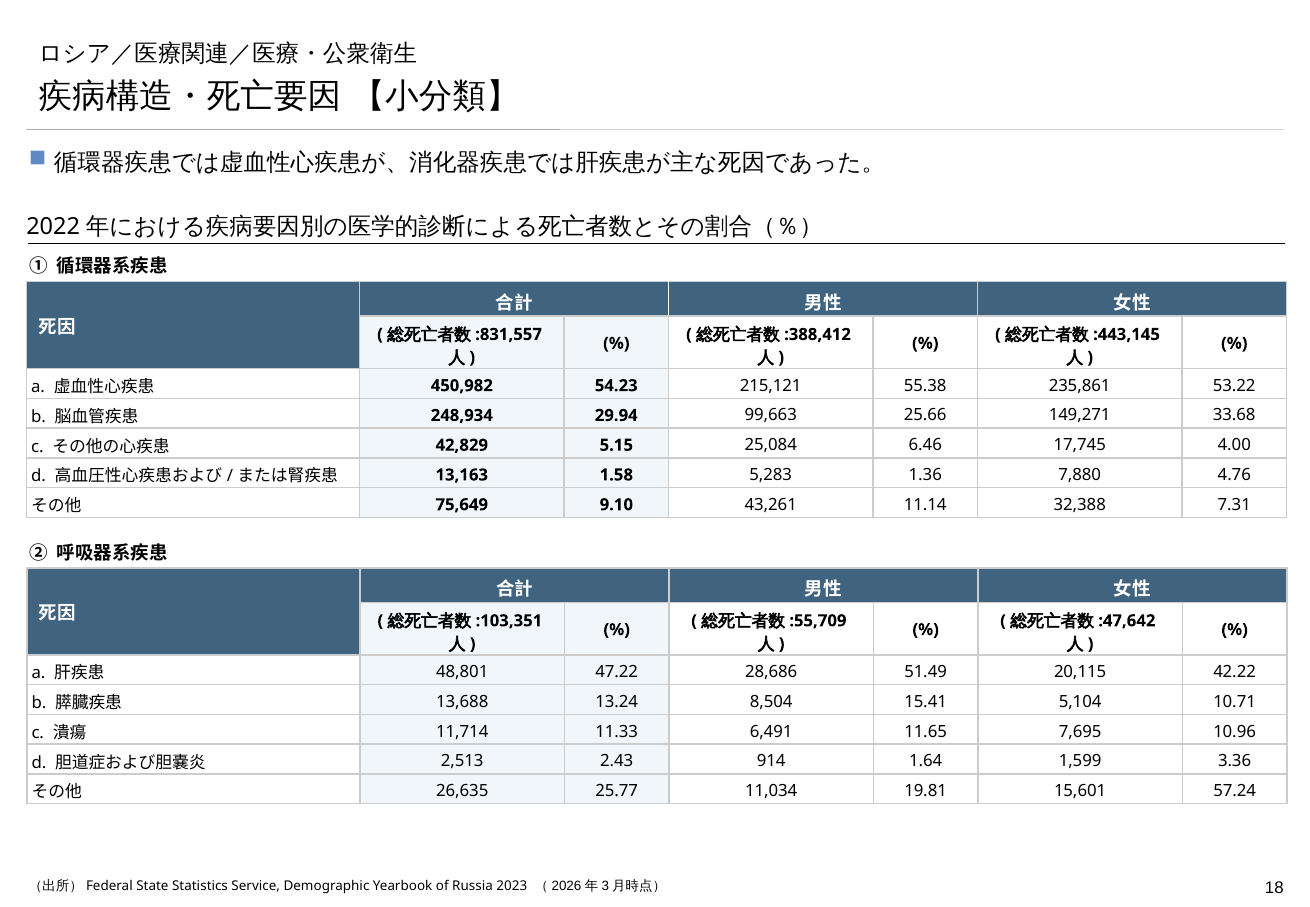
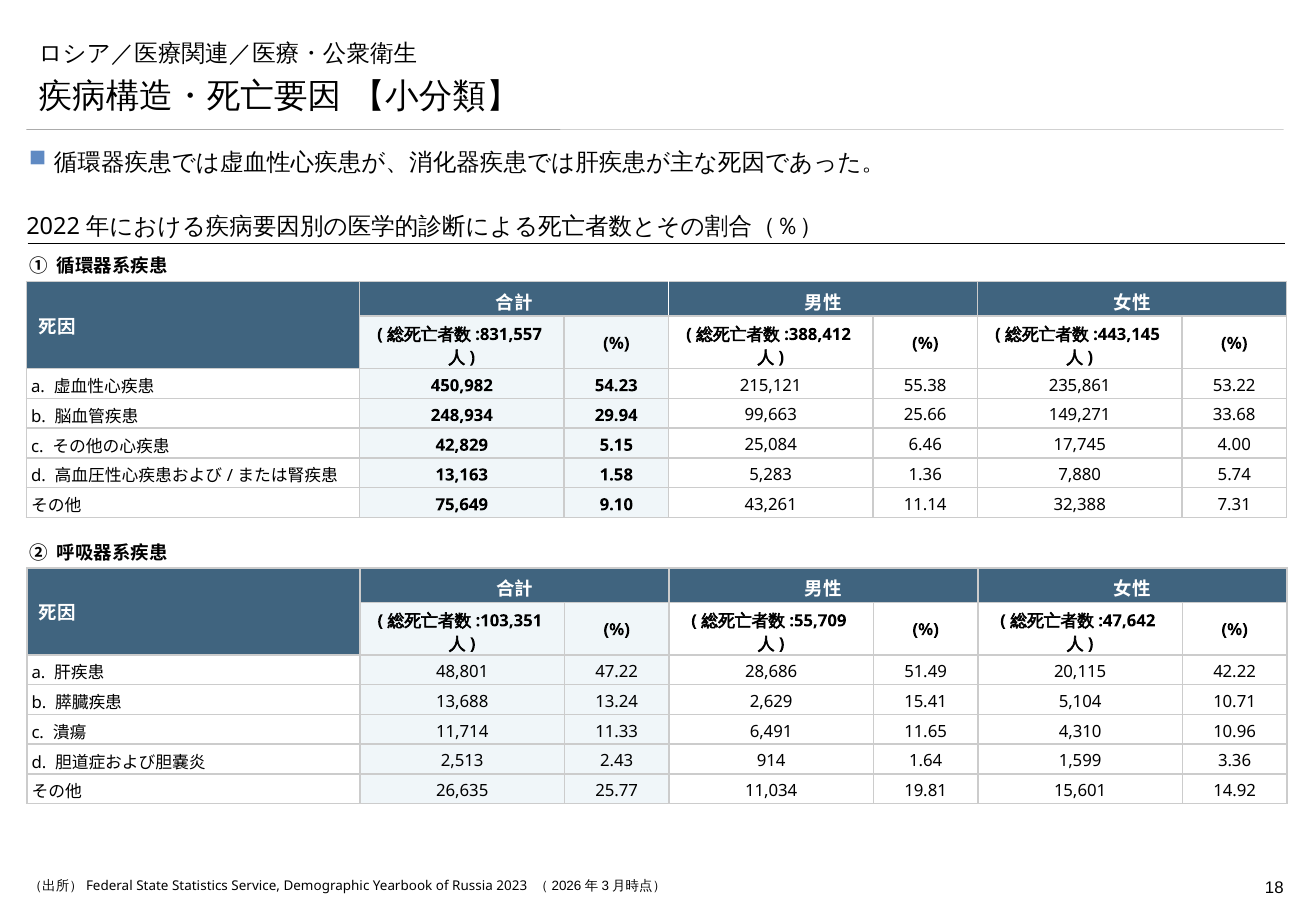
4.76: 4.76 -> 5.74 (1234, 475)
8,504: 8,504 -> 2,629 (771, 702)
7,695: 7,695 -> 4,310 (1080, 731)
57.24: 57.24 -> 14.92 (1235, 791)
